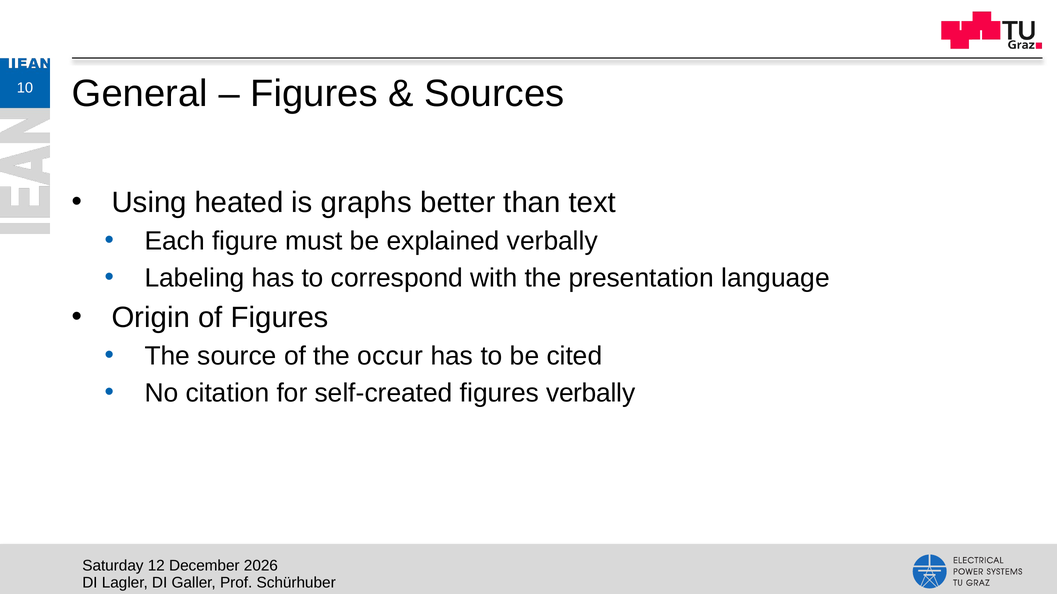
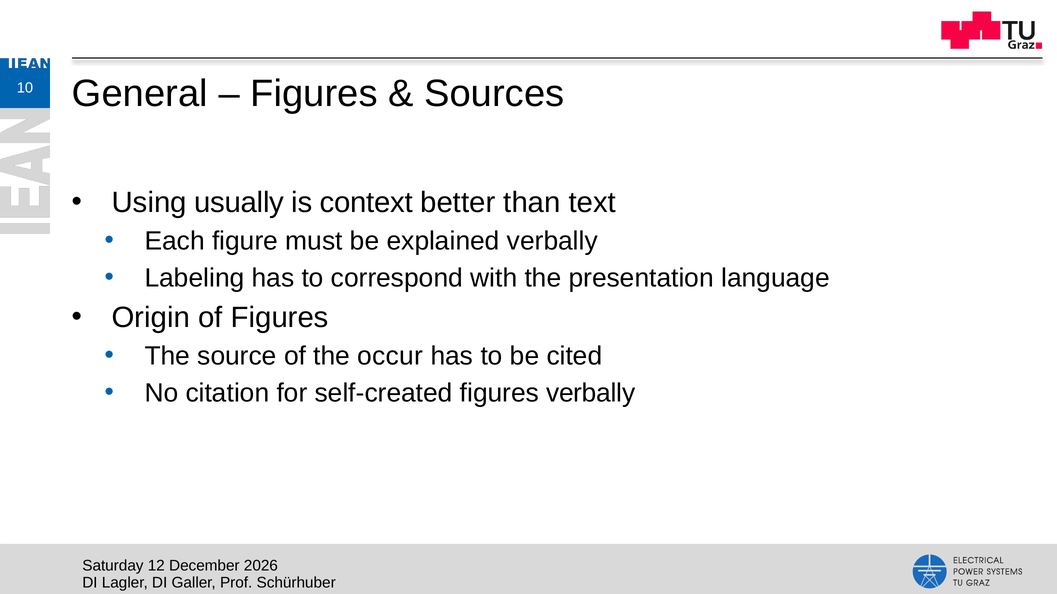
heated: heated -> usually (239, 203)
graphs: graphs -> context (366, 203)
